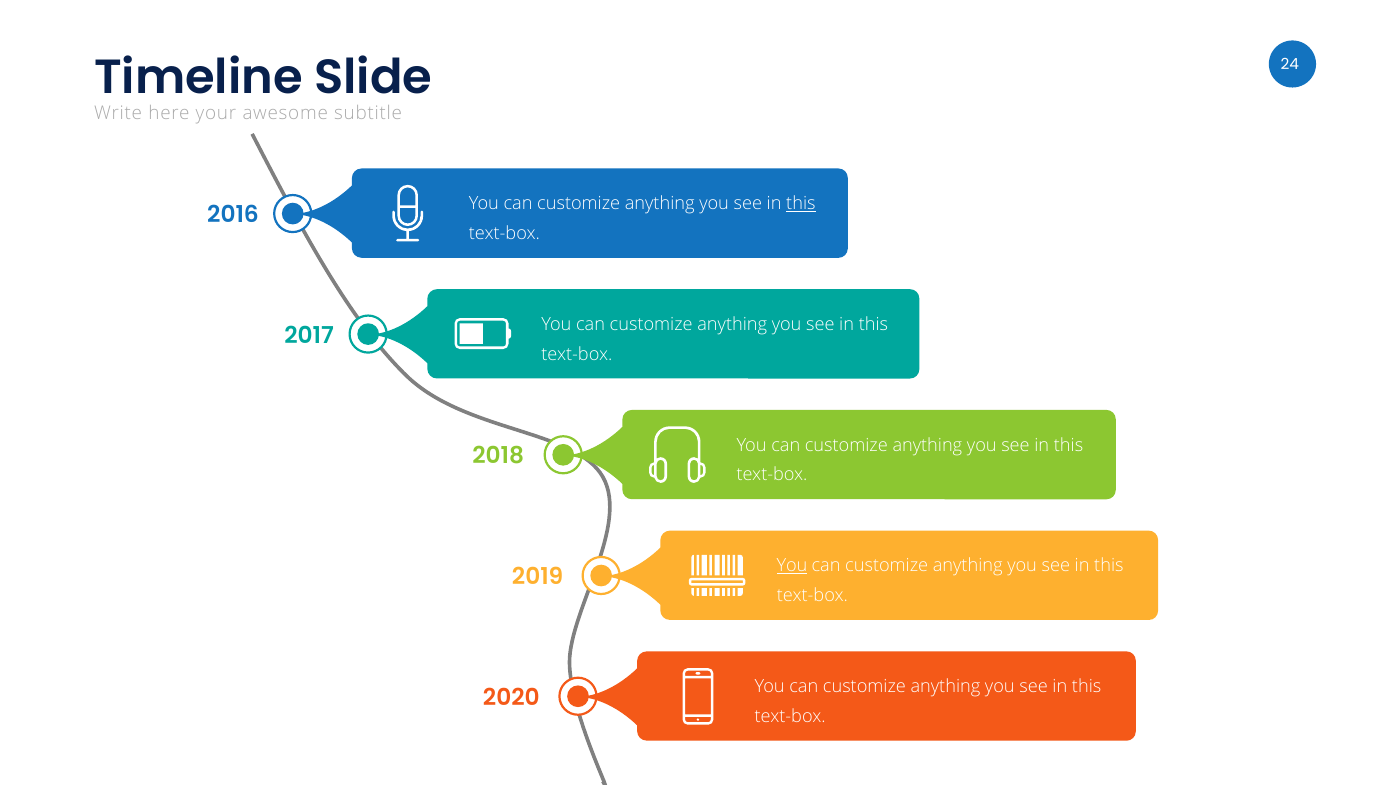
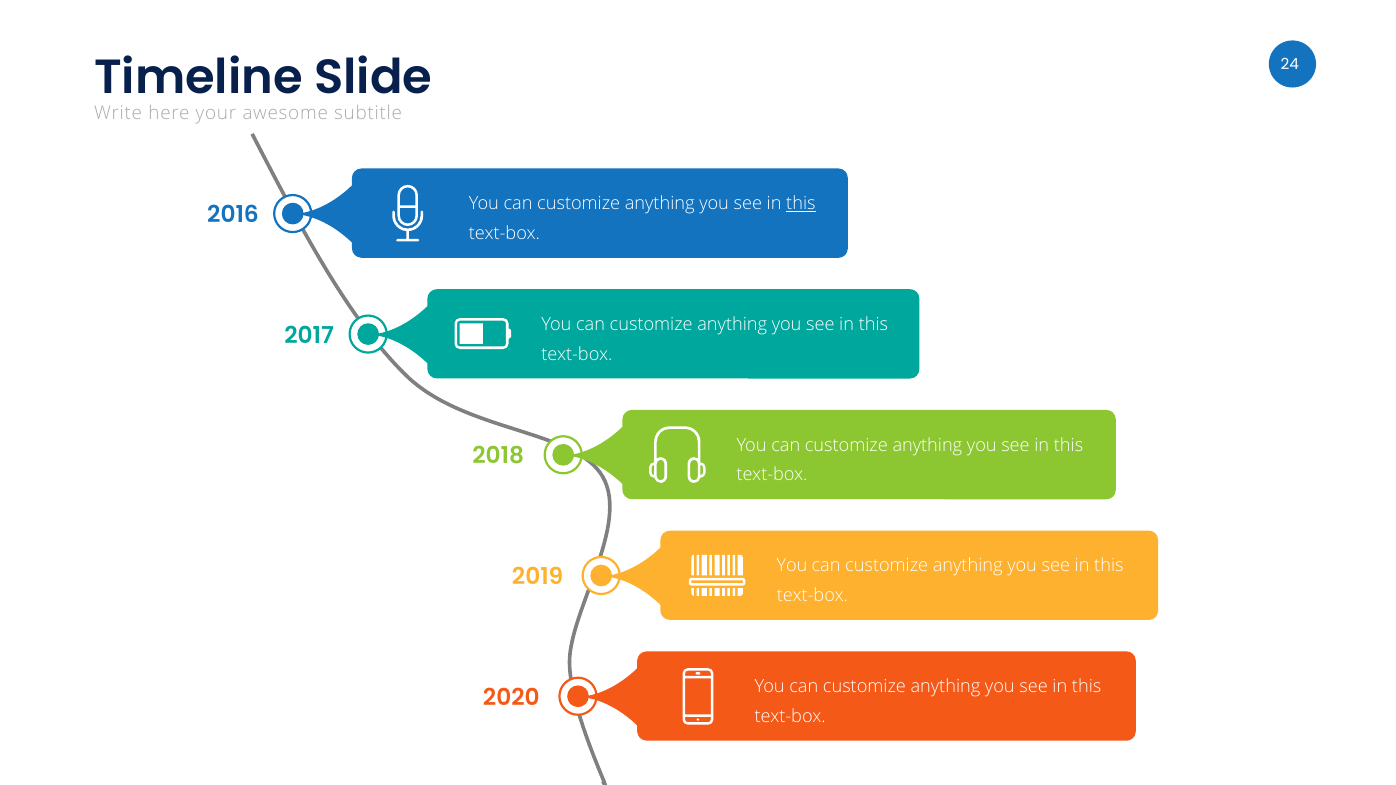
You underline: present -> none (792, 566)
